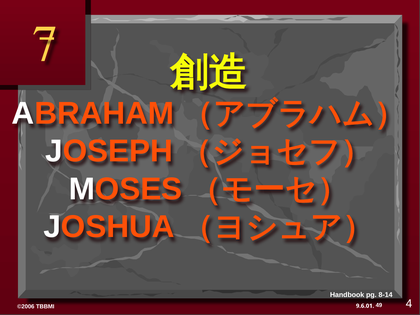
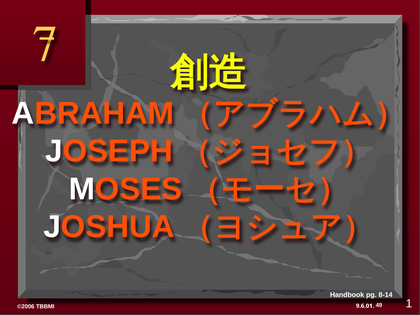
4: 4 -> 1 (409, 304)
